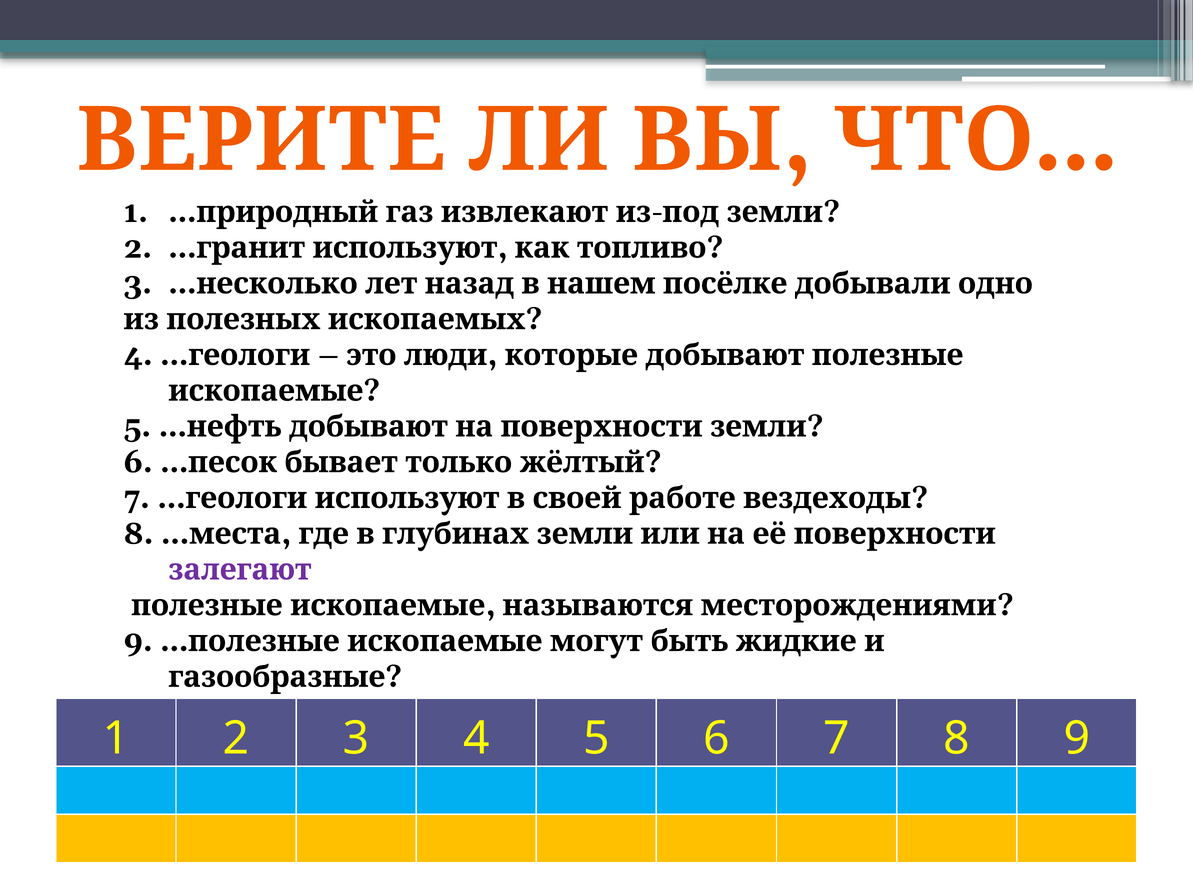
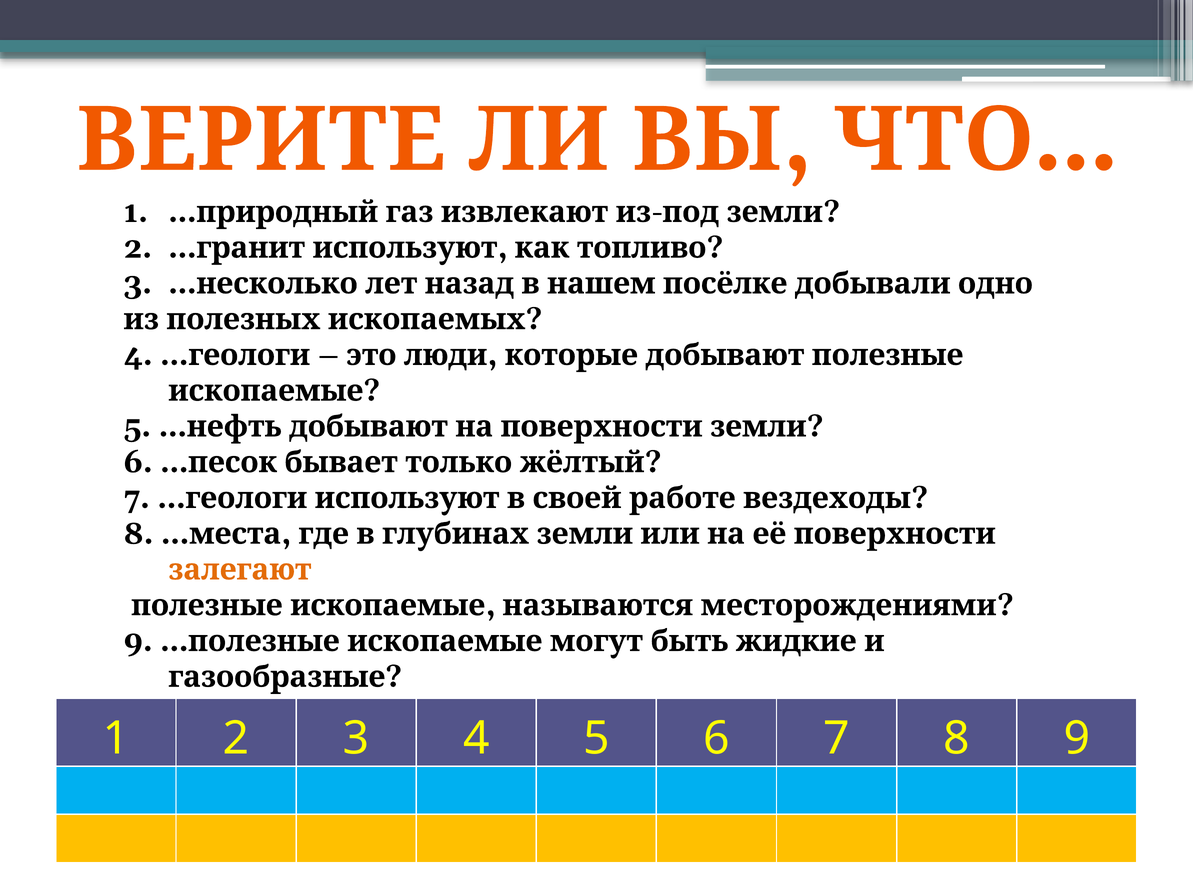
залегают colour: purple -> orange (240, 570)
